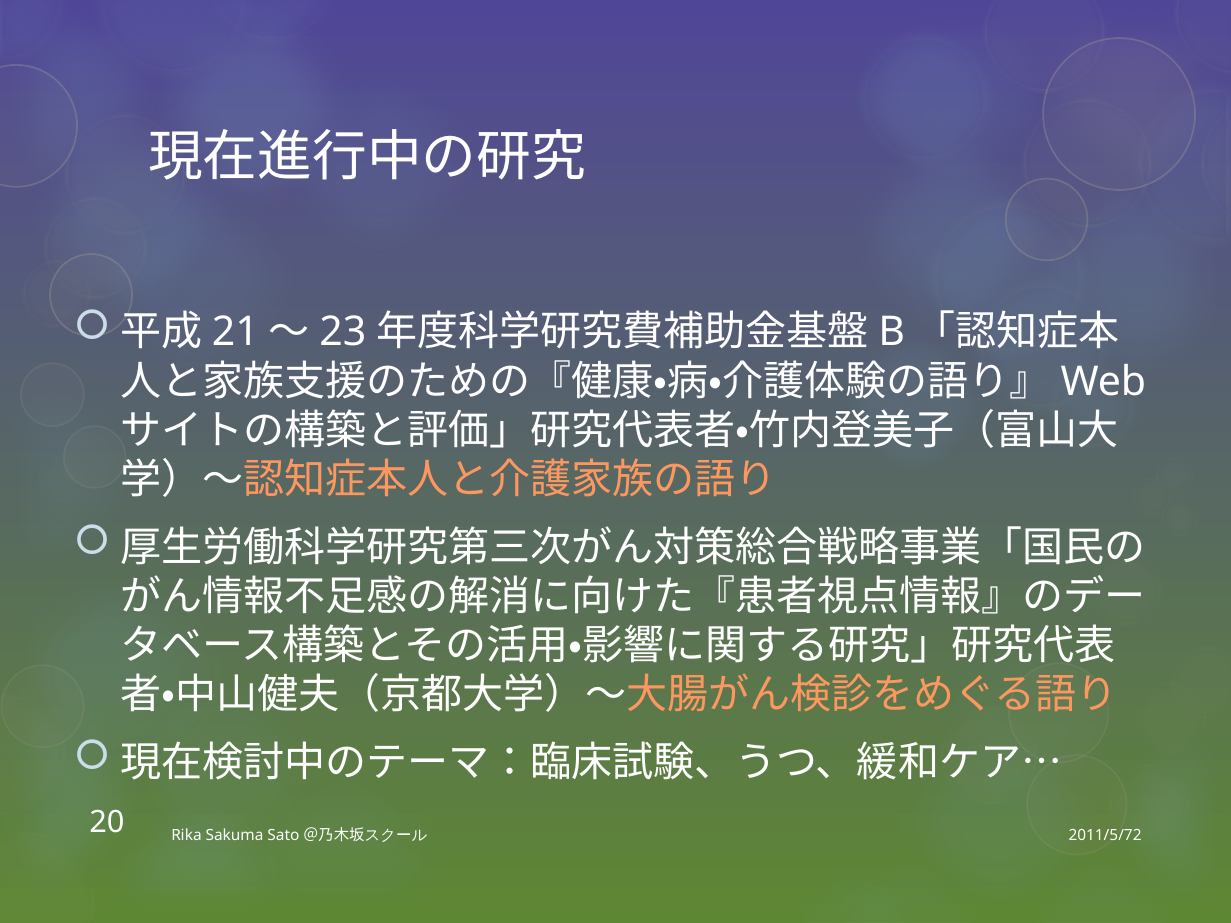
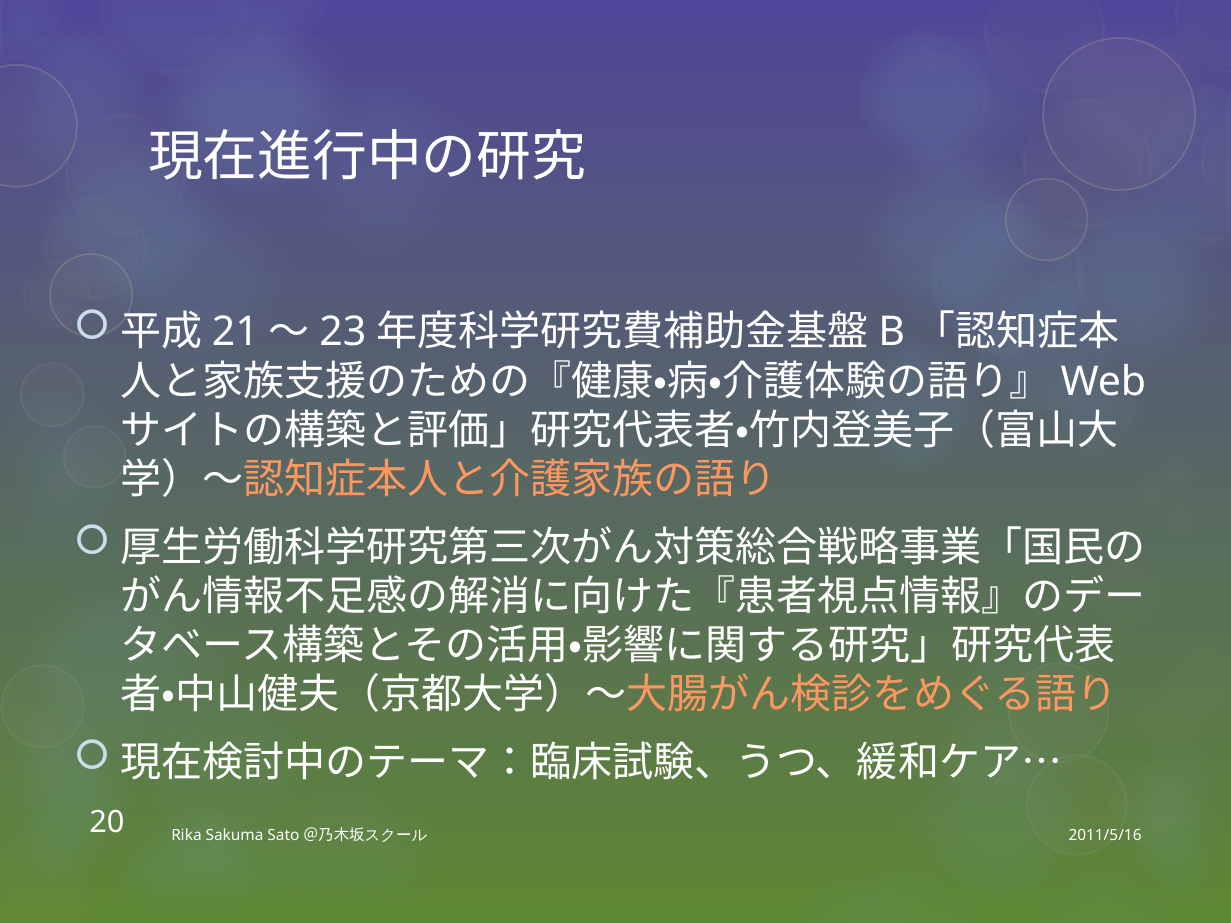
2011/5/72: 2011/5/72 -> 2011/5/16 (1105, 836)
